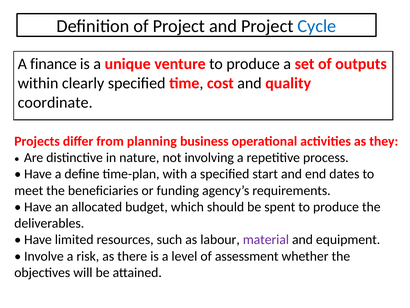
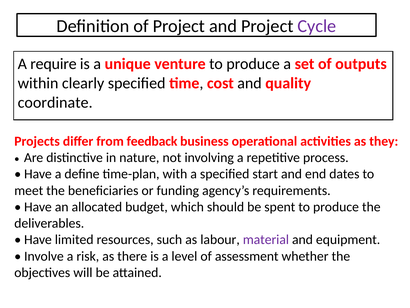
Cycle colour: blue -> purple (317, 26)
finance: finance -> require (53, 64)
planning: planning -> feedback (152, 141)
